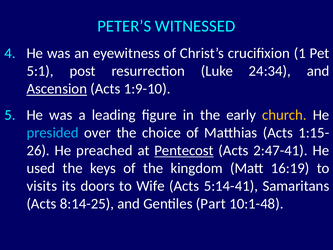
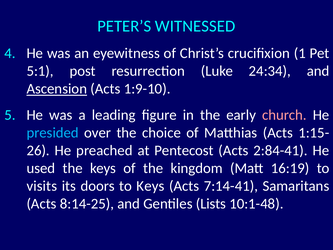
church colour: yellow -> pink (284, 115)
Pentecost underline: present -> none (184, 150)
2:47-41: 2:47-41 -> 2:84-41 (281, 150)
to Wife: Wife -> Keys (150, 186)
5:14-41: 5:14-41 -> 7:14-41 (231, 186)
Part: Part -> Lists (211, 204)
